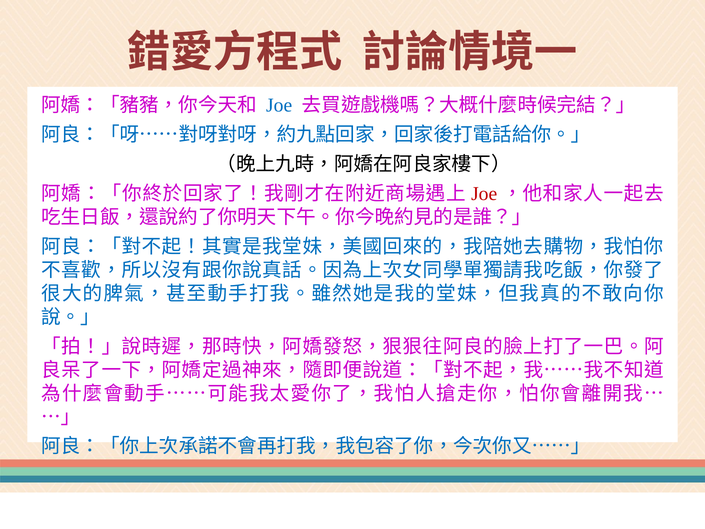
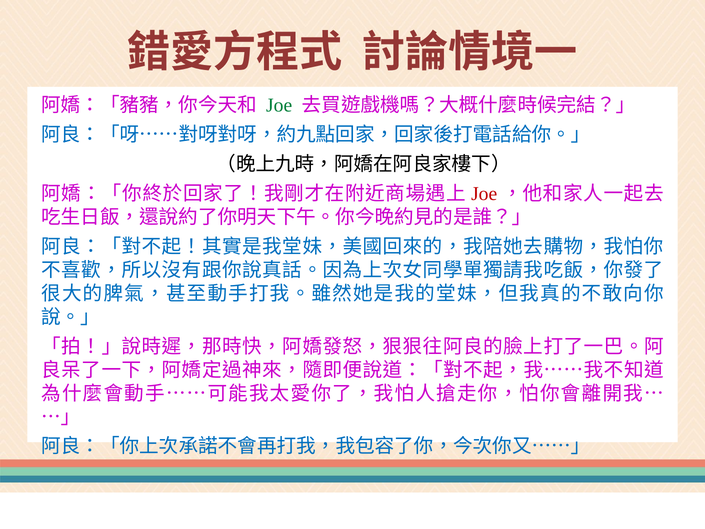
Joe colour: blue -> green (279, 105)
